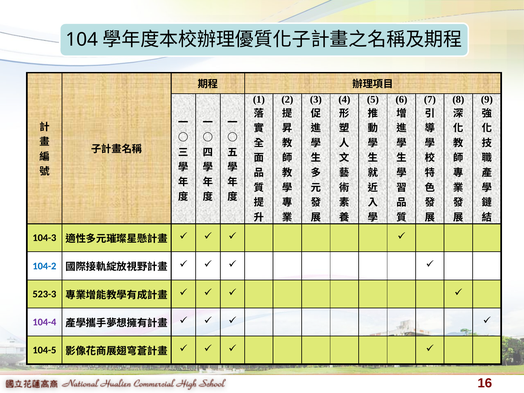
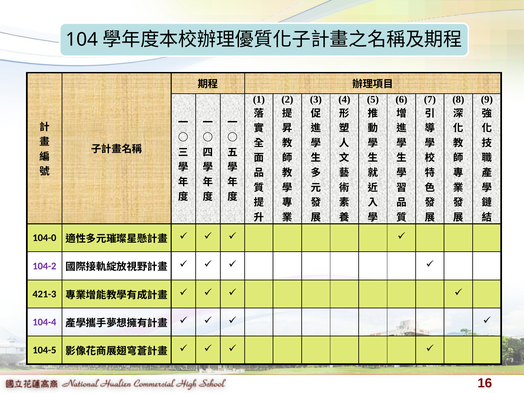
104-3: 104-3 -> 104-0 (44, 238)
104-2 colour: blue -> purple (44, 266)
523-3: 523-3 -> 421-3 (44, 294)
